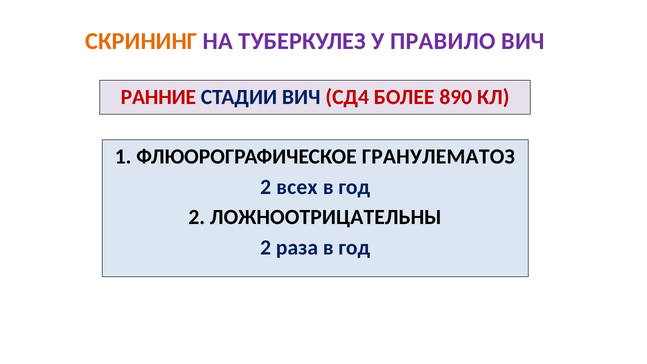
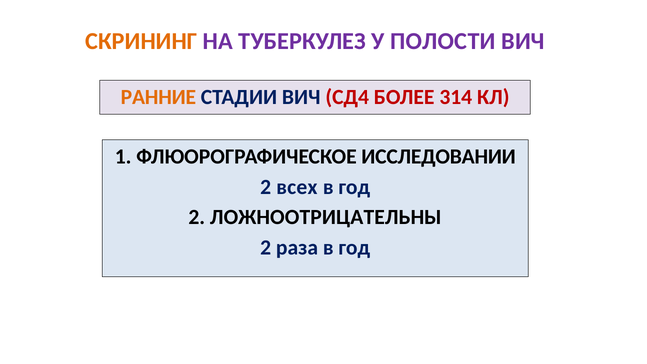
ПРАВИЛО: ПРАВИЛО -> ПОЛОСТИ (443, 41)
РАННИЕ colour: red -> orange (158, 97)
890: 890 -> 314 (456, 97)
ГРАНУЛЕМАТОЗ: ГРАНУЛЕМАТОЗ -> ИССЛЕДОВАНИИ (439, 157)
